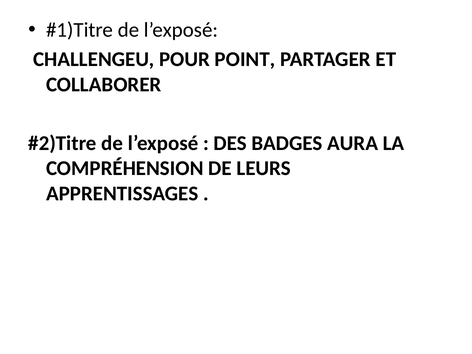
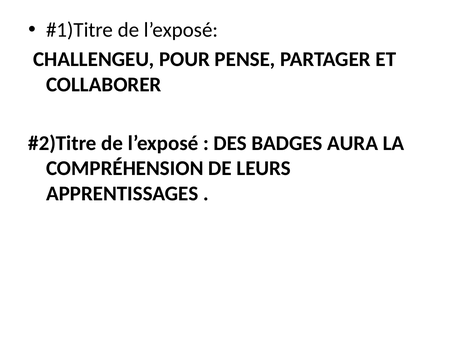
POINT: POINT -> PENSE (245, 59)
